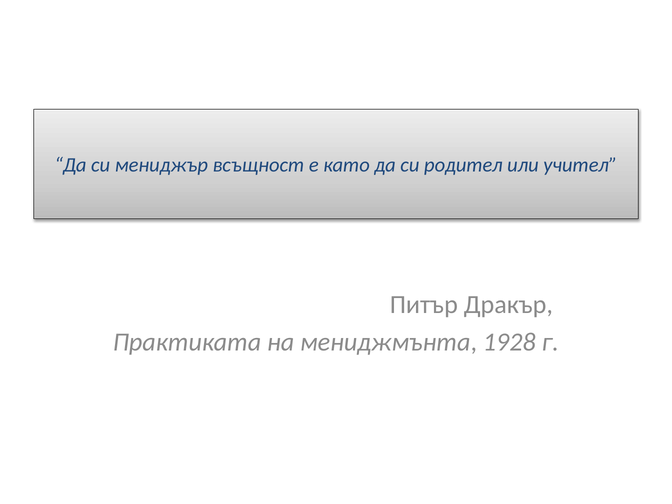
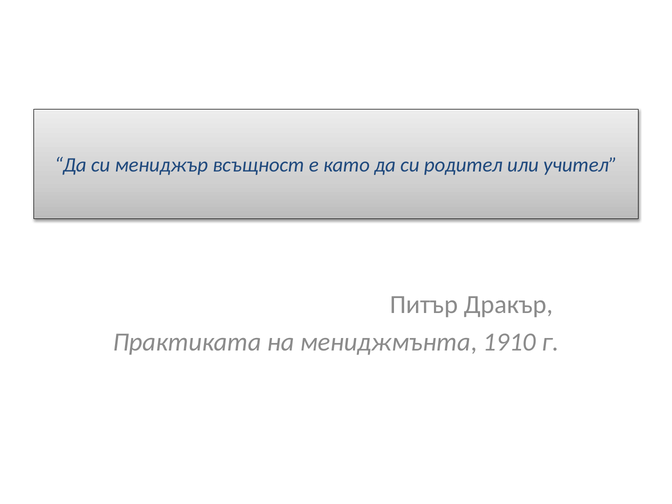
1928: 1928 -> 1910 (509, 342)
